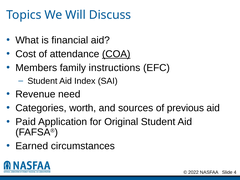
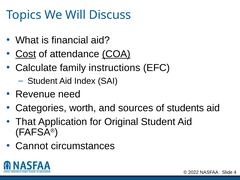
Cost underline: none -> present (26, 54)
Members: Members -> Calculate (36, 68)
previous: previous -> students (185, 108)
Paid: Paid -> That (26, 122)
Earned: Earned -> Cannot (32, 146)
